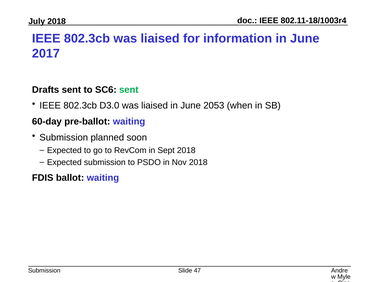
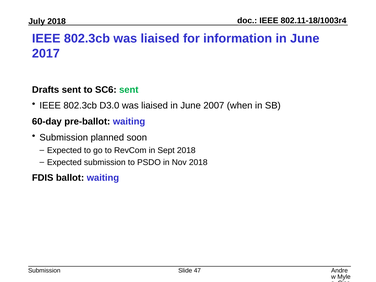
2053: 2053 -> 2007 (214, 106)
